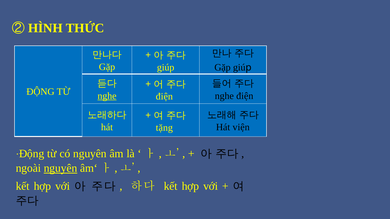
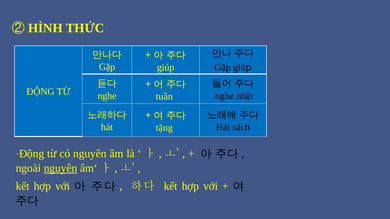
nghe underline: present -> none (107, 96)
nghe điện: điện -> nhật (245, 96)
điện: điện -> tuần (164, 97)
viện: viện -> sách (241, 127)
